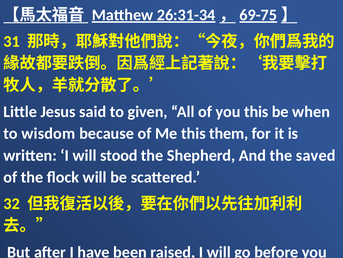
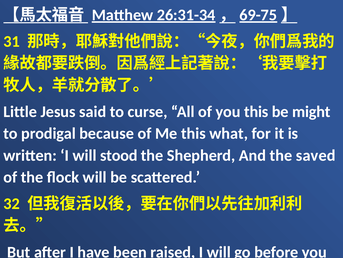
given: given -> curse (148, 111)
when: when -> might (311, 111)
wisdom: wisdom -> prodigal (48, 133)
them: them -> what (229, 133)
